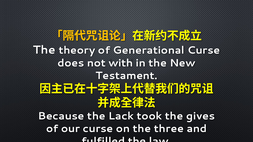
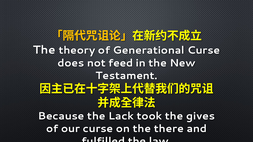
with: with -> feed (121, 63)
three: three -> there (169, 129)
